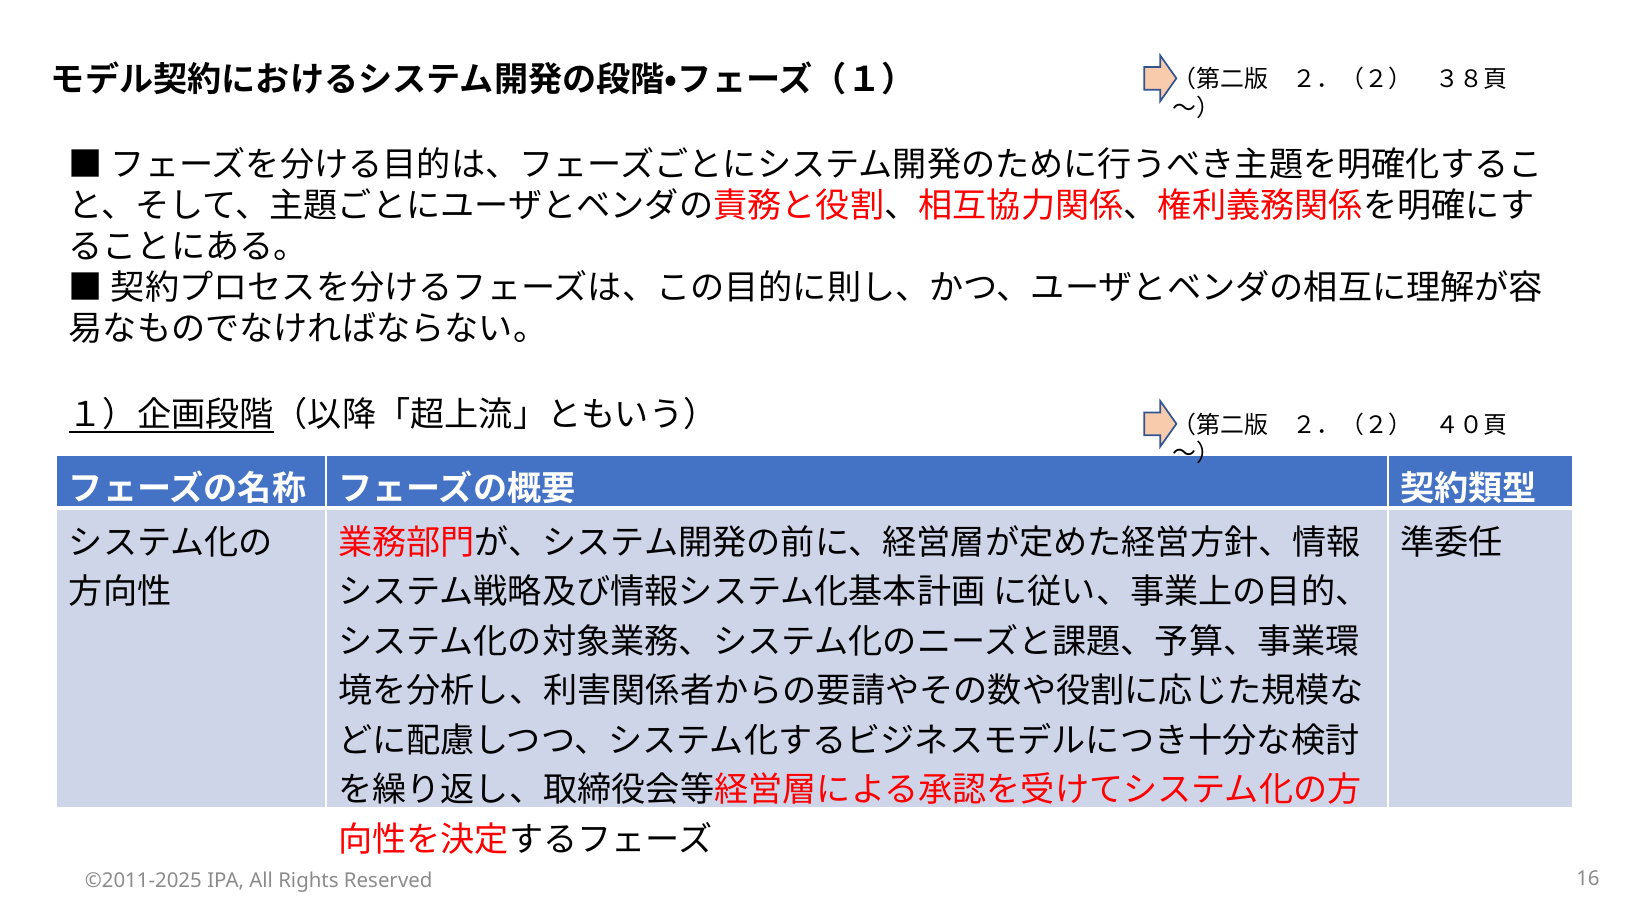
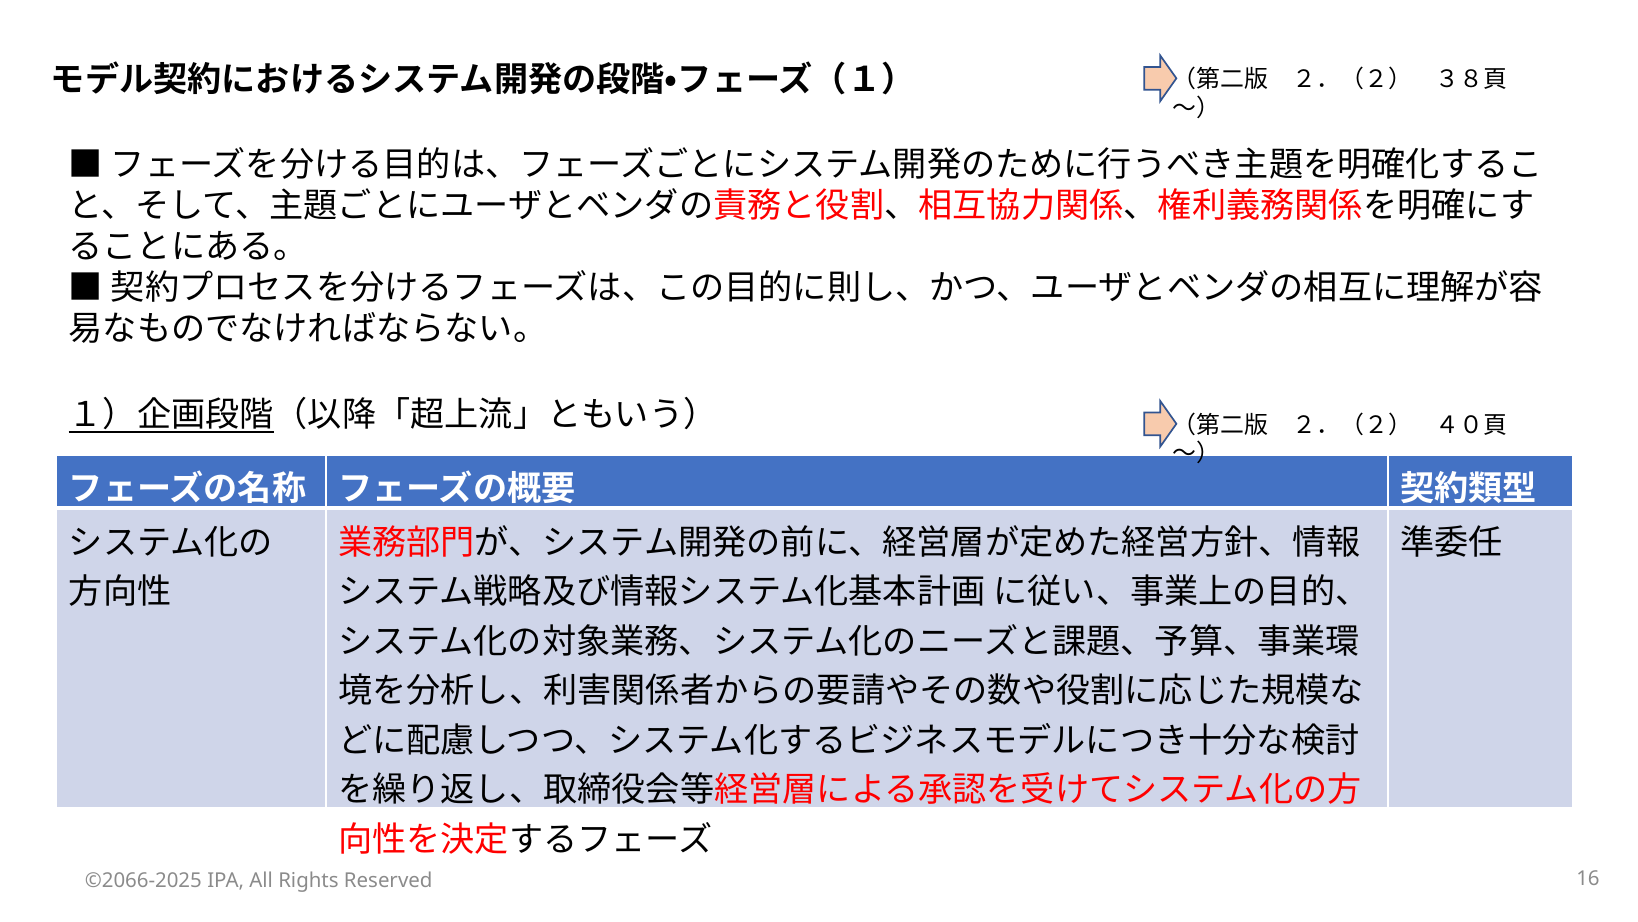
©2011-2025: ©2011-2025 -> ©2066-2025 (143, 880)
